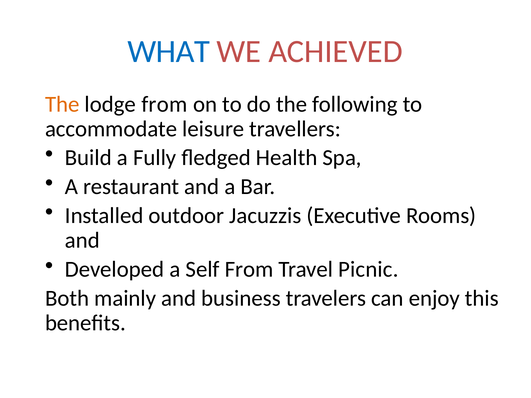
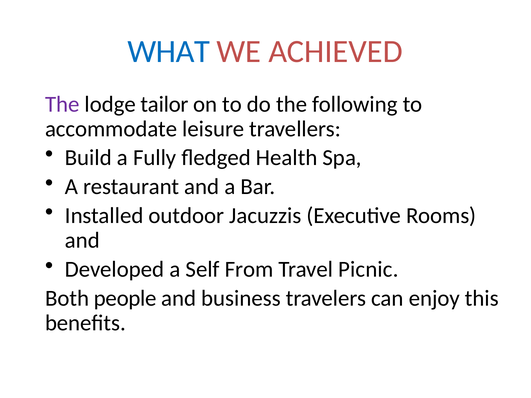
The colour: orange -> purple (62, 104)
lodge from: from -> tailor (165, 104)
mainly: mainly -> people (125, 298)
